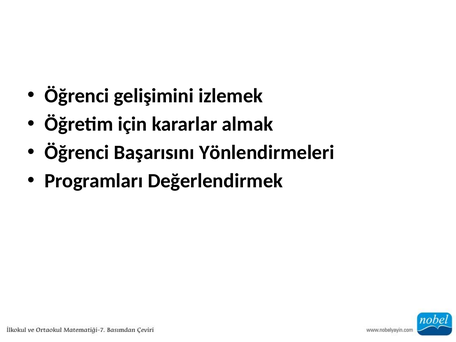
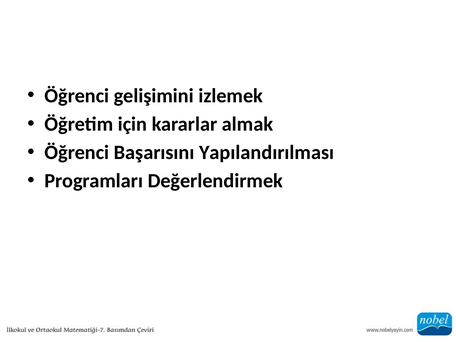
Yönlendirmeleri: Yönlendirmeleri -> Yapılandırılması (267, 152)
